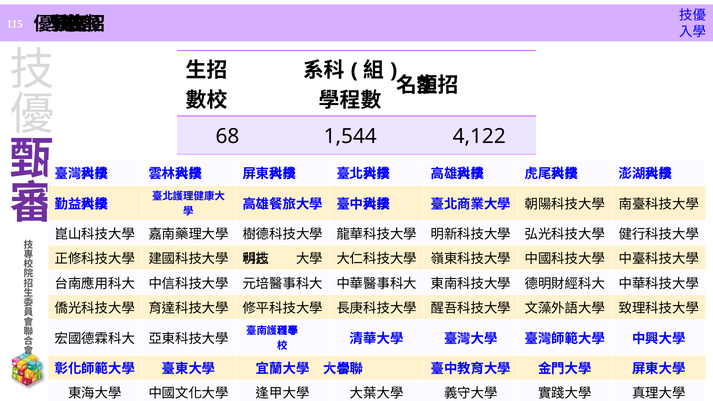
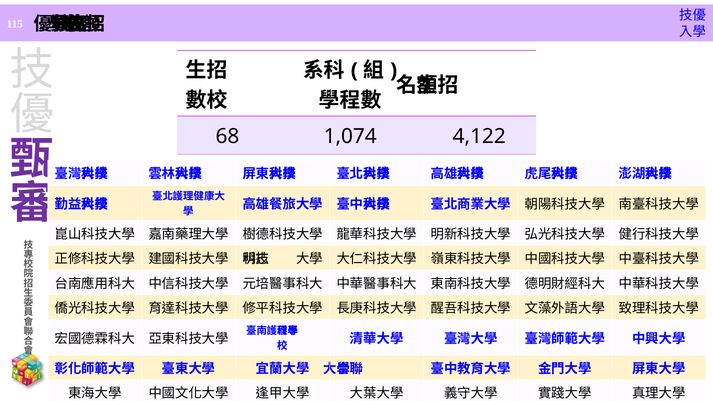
1,544: 1,544 -> 1,074 (350, 136)
